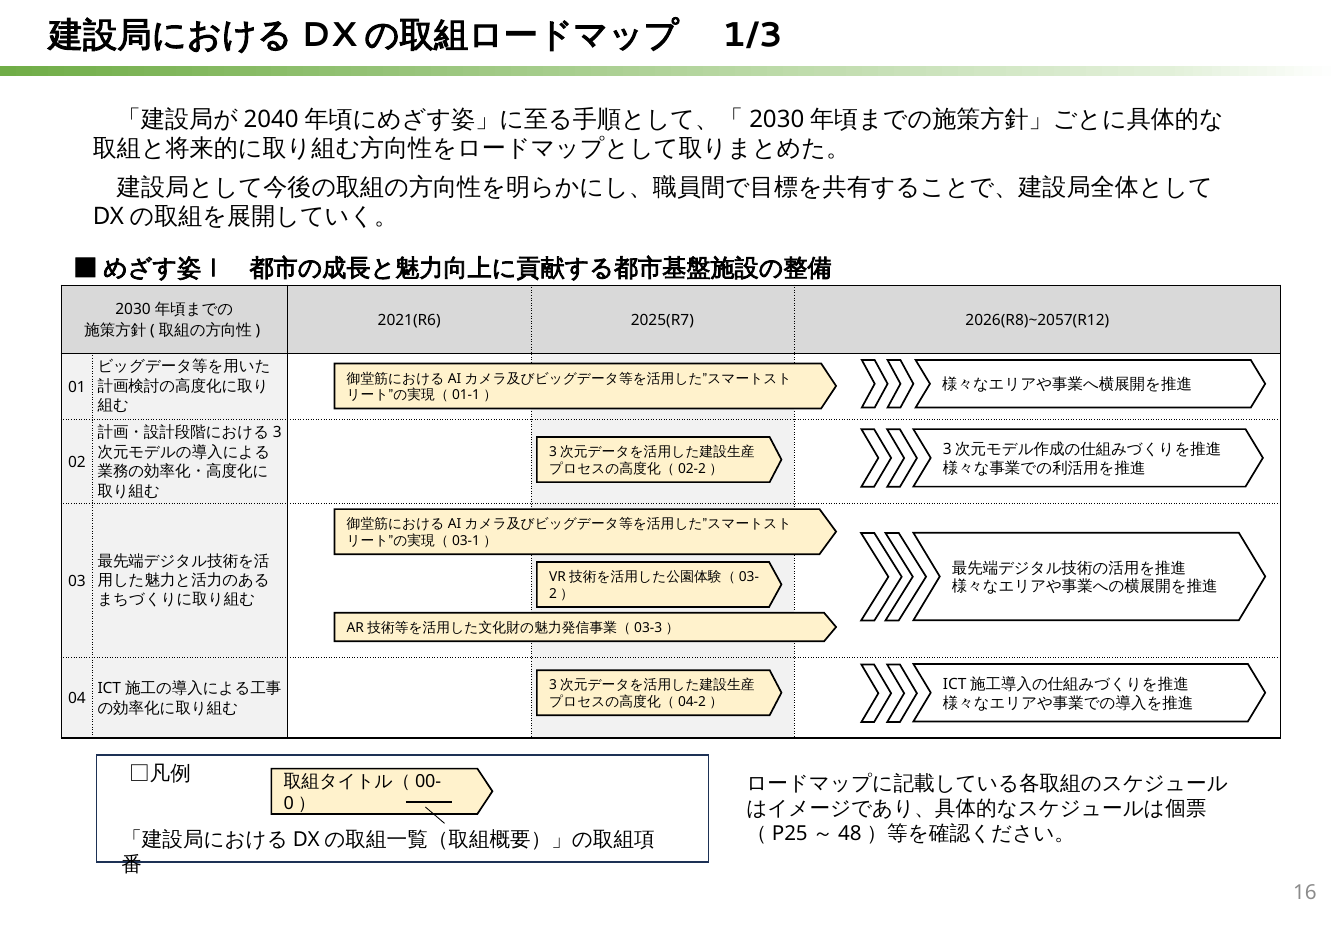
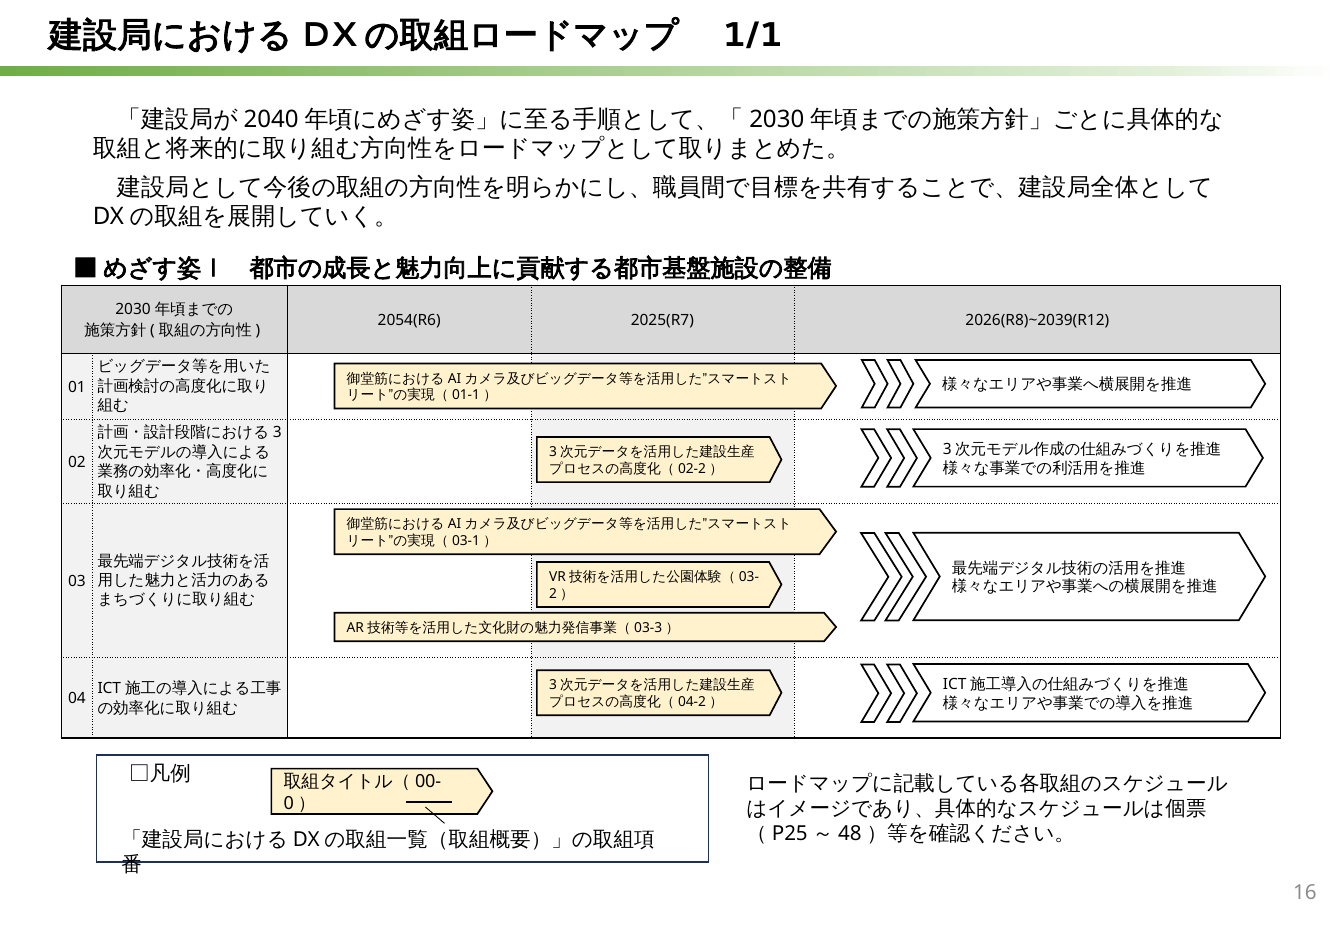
1/3: 1/3 -> 1/1 (752, 35)
2021(R6: 2021(R6 -> 2054(R6 (409, 320)
2026(R8)~2057(R12: 2026(R8)~2057(R12 -> 2026(R8)~2039(R12 (1037, 320)
